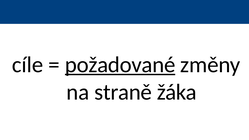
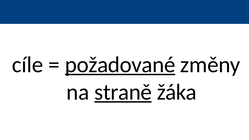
straně underline: none -> present (123, 92)
